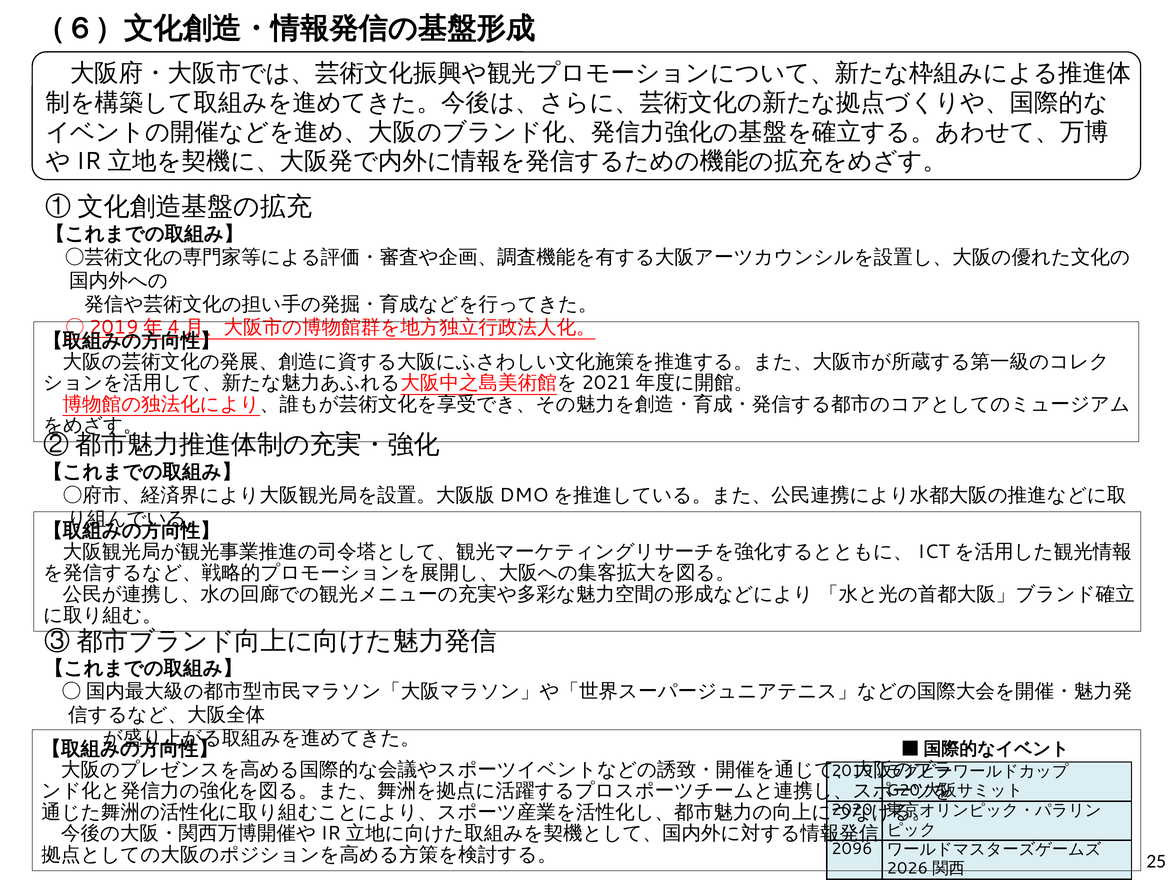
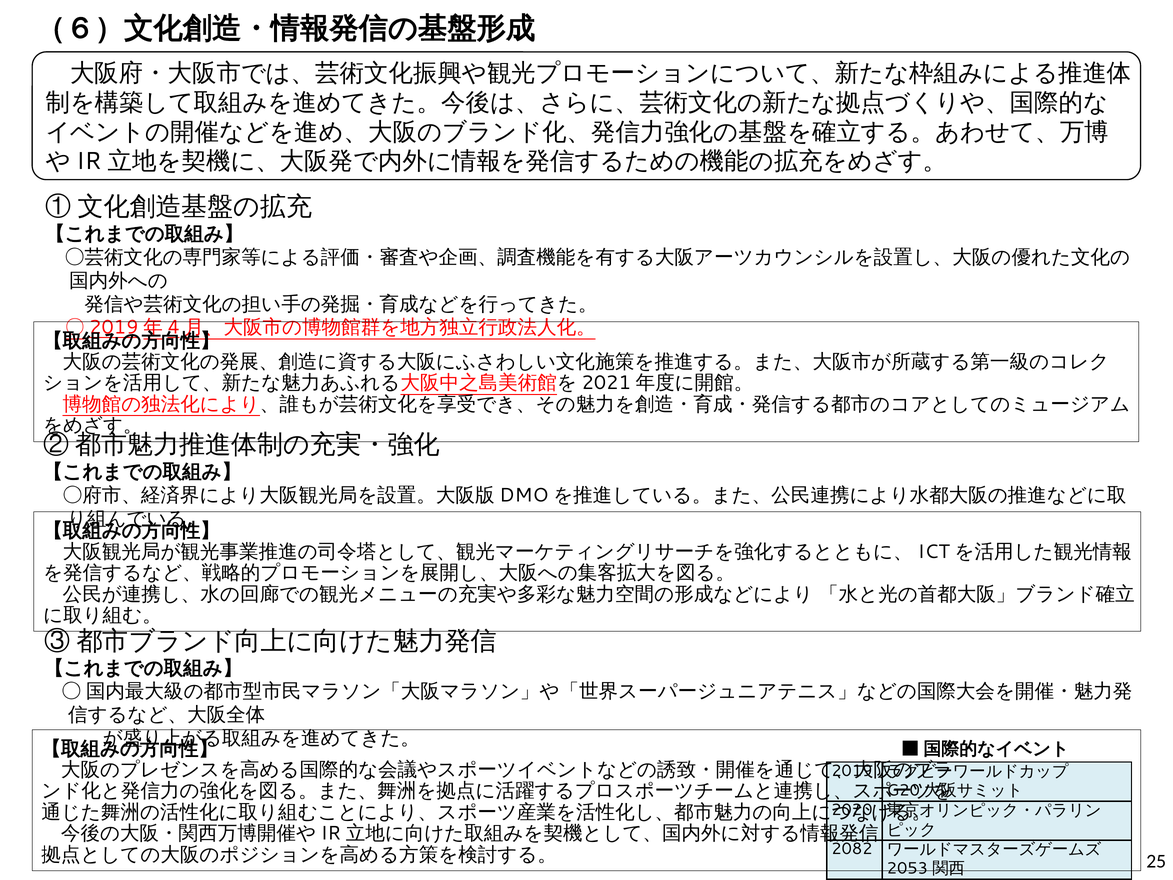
2096: 2096 -> 2082 (852, 849)
2026: 2026 -> 2053 (907, 868)
